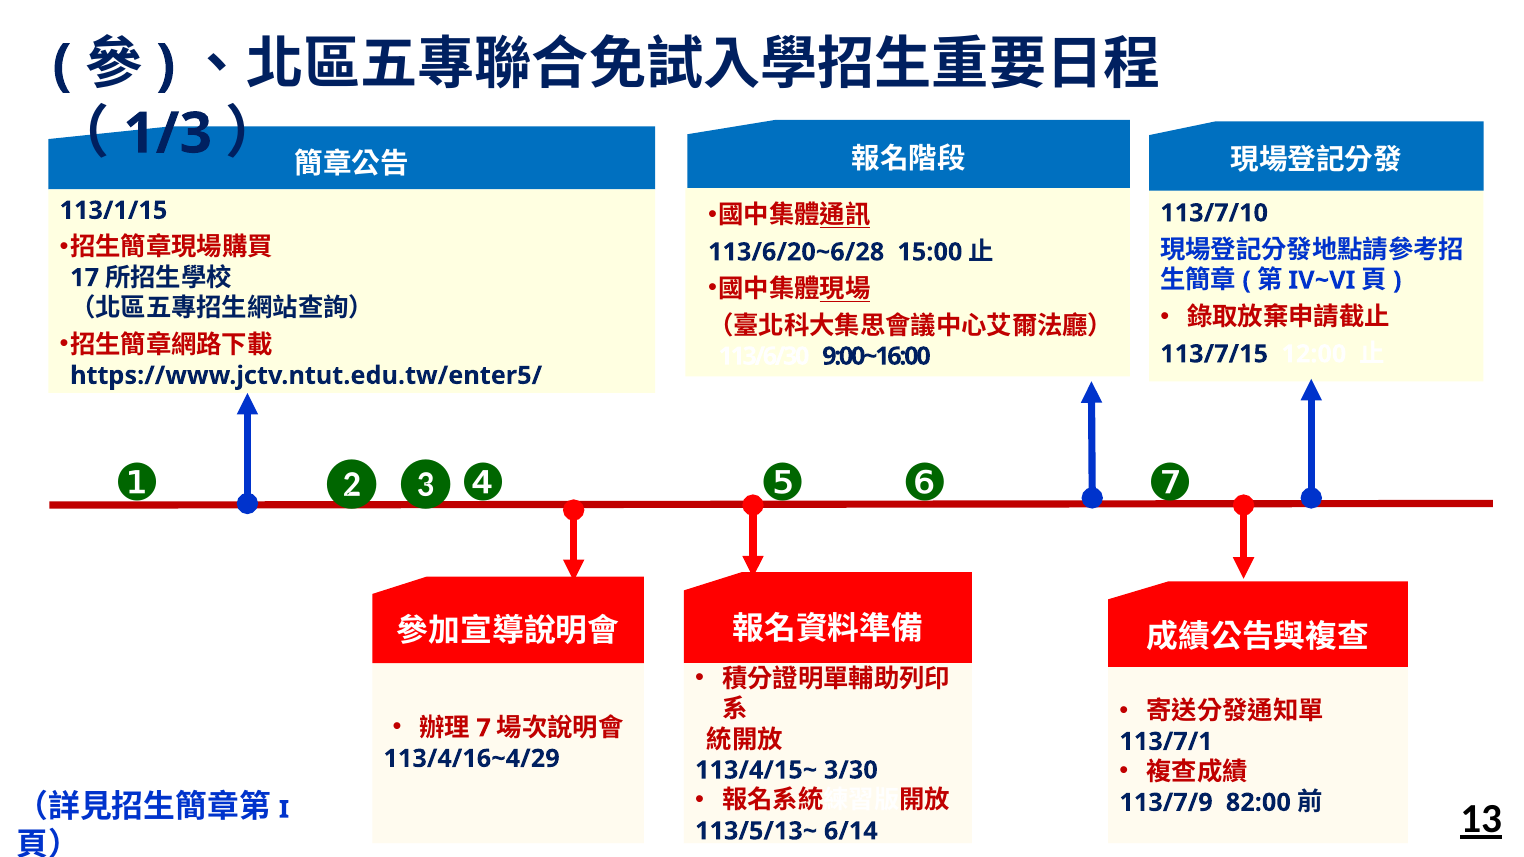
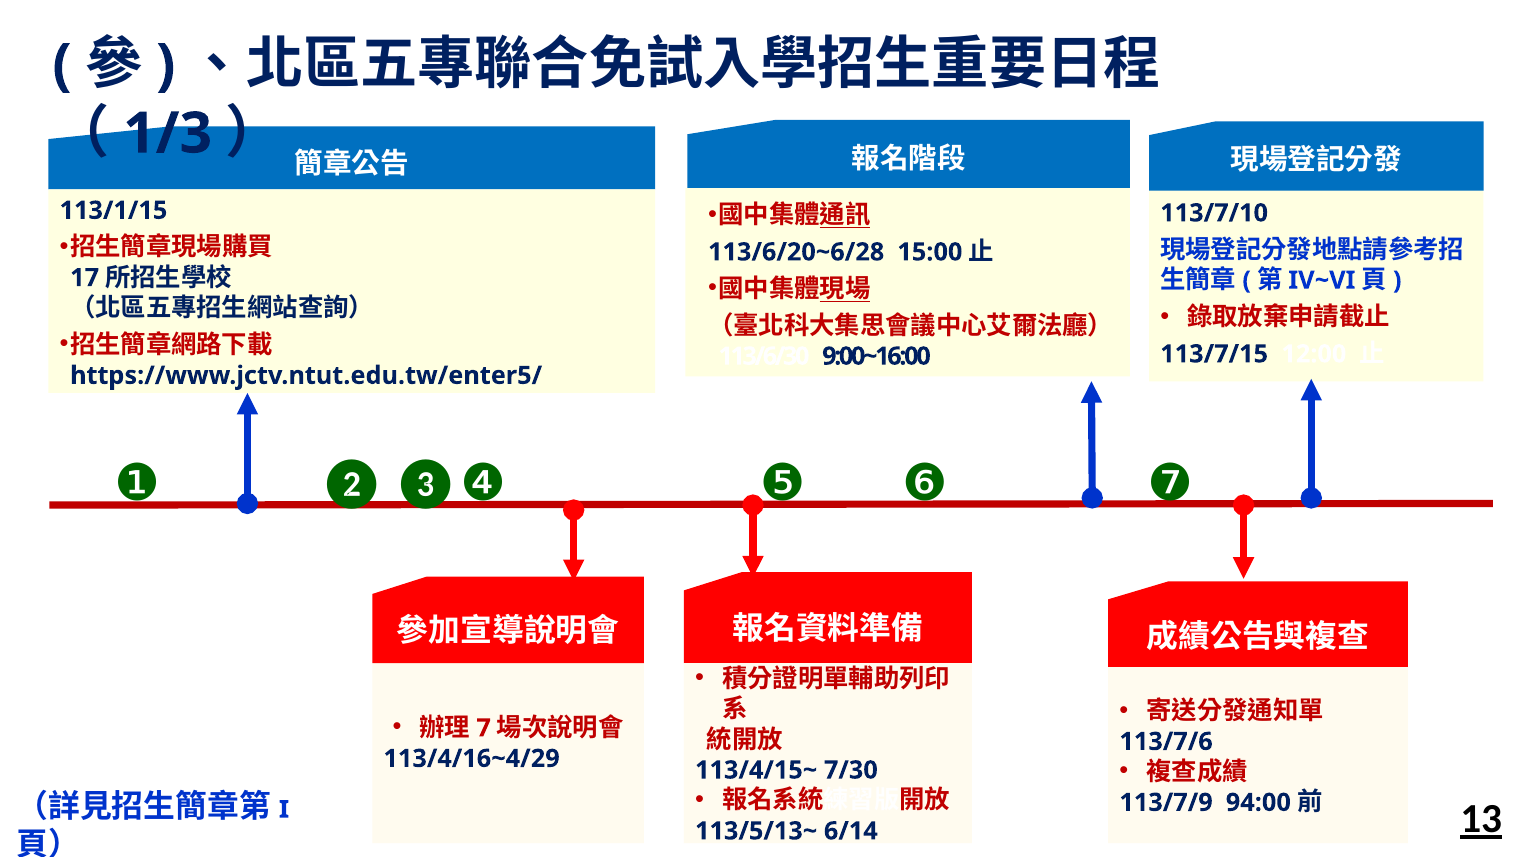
113/7/1: 113/7/1 -> 113/7/6 (1166, 742)
3/30: 3/30 -> 7/30 (851, 770)
82:00: 82:00 -> 94:00 (1258, 803)
